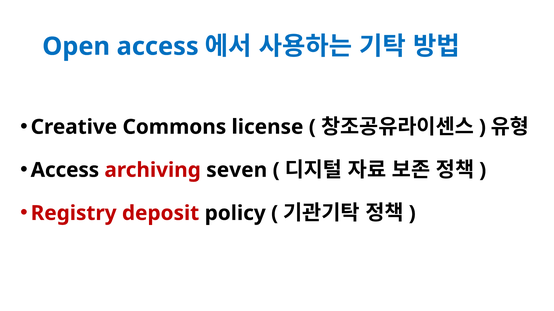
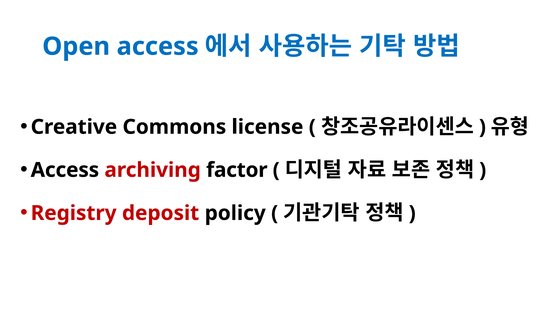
seven: seven -> factor (237, 170)
